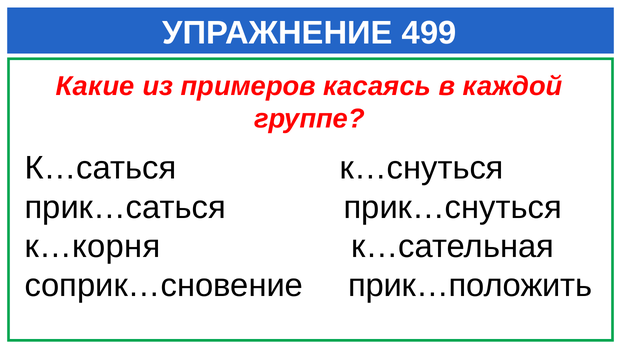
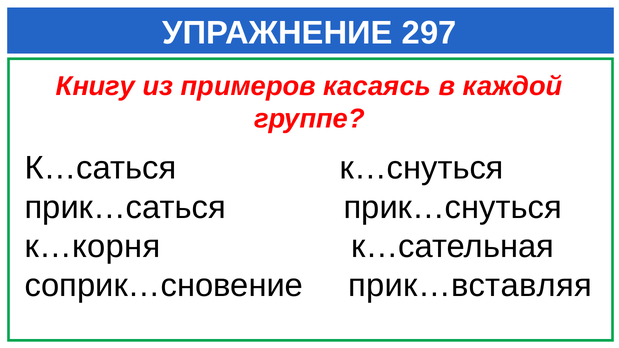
499: 499 -> 297 (429, 33)
Какие: Какие -> Книгу (95, 86)
прик…положить: прик…положить -> прик…вставляя (470, 286)
